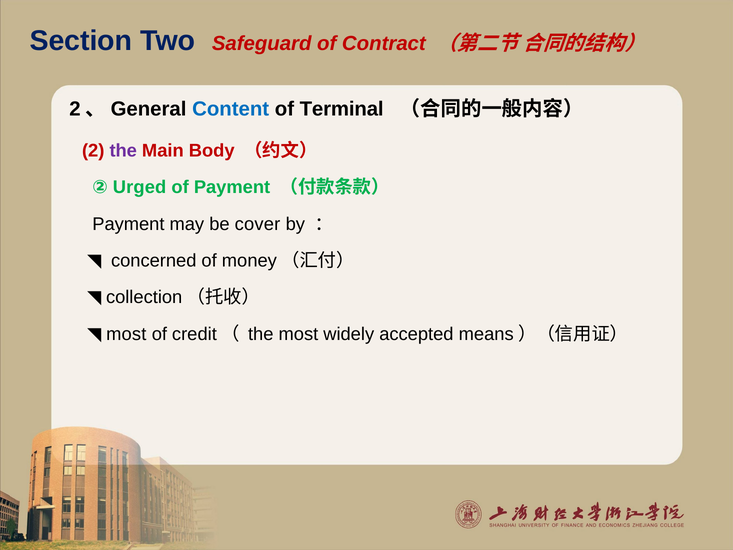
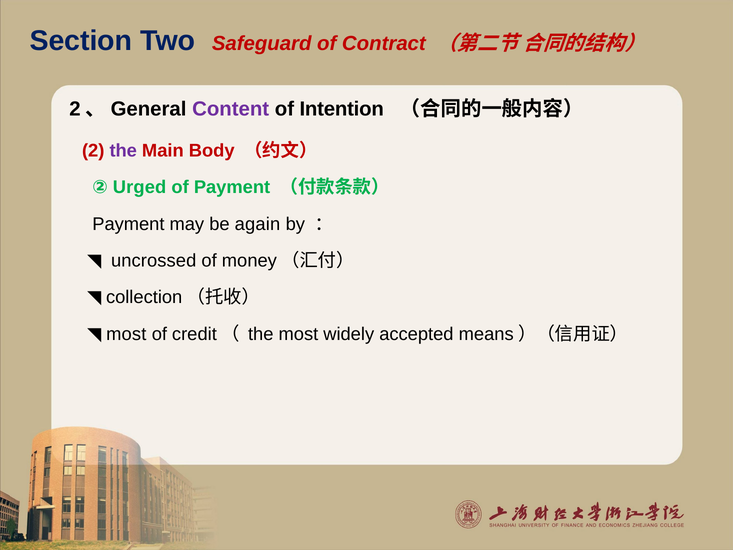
Content colour: blue -> purple (231, 109)
Terminal: Terminal -> Intention (342, 109)
cover: cover -> again (258, 224)
concerned: concerned -> uncrossed (154, 261)
